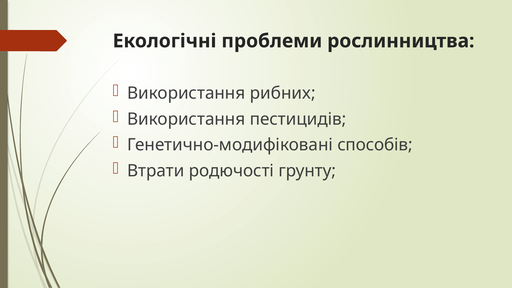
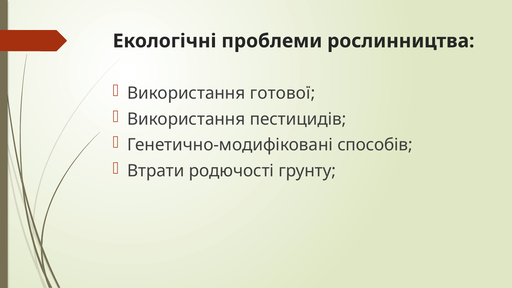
рибних: рибних -> готової (283, 93)
